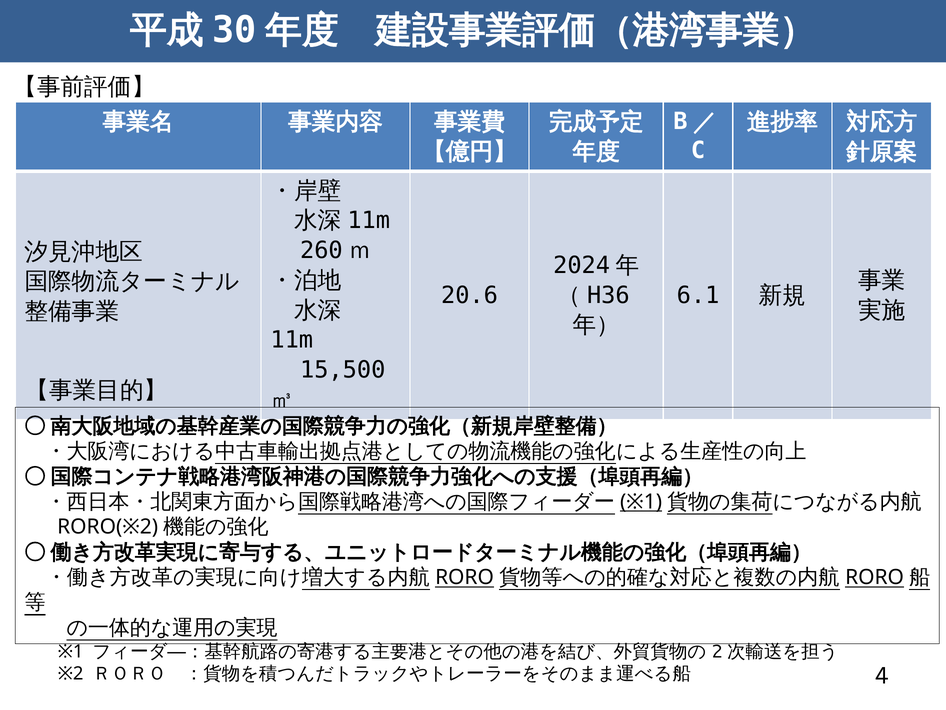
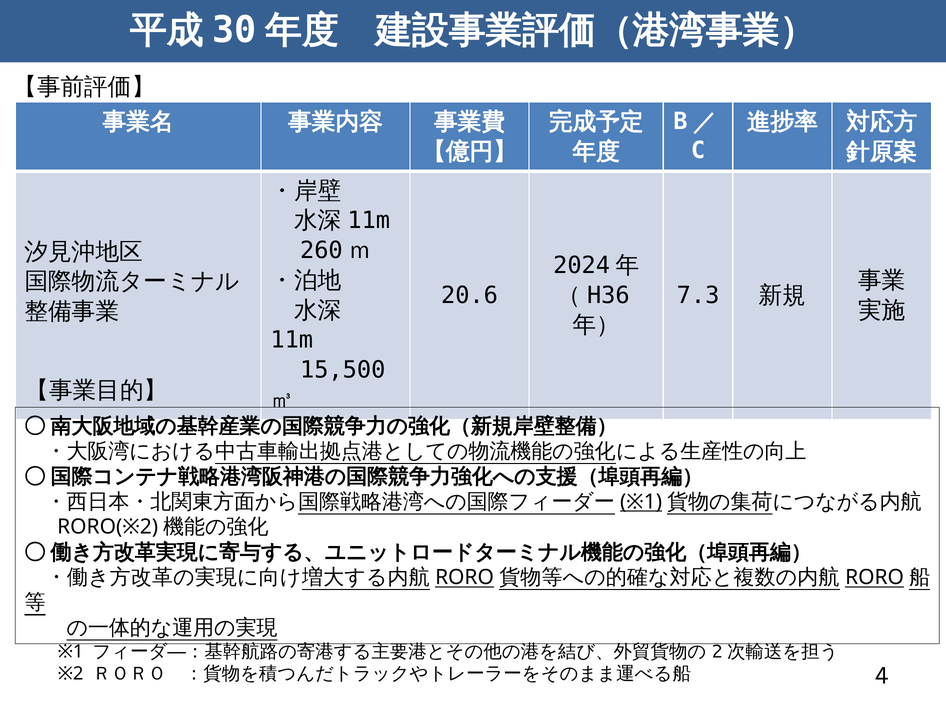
6.1: 6.1 -> 7.3 (698, 295)
